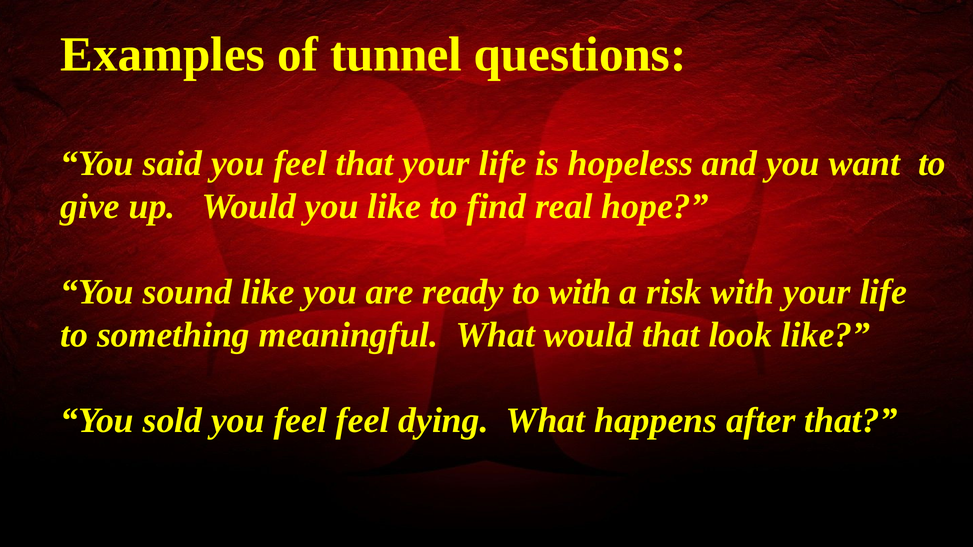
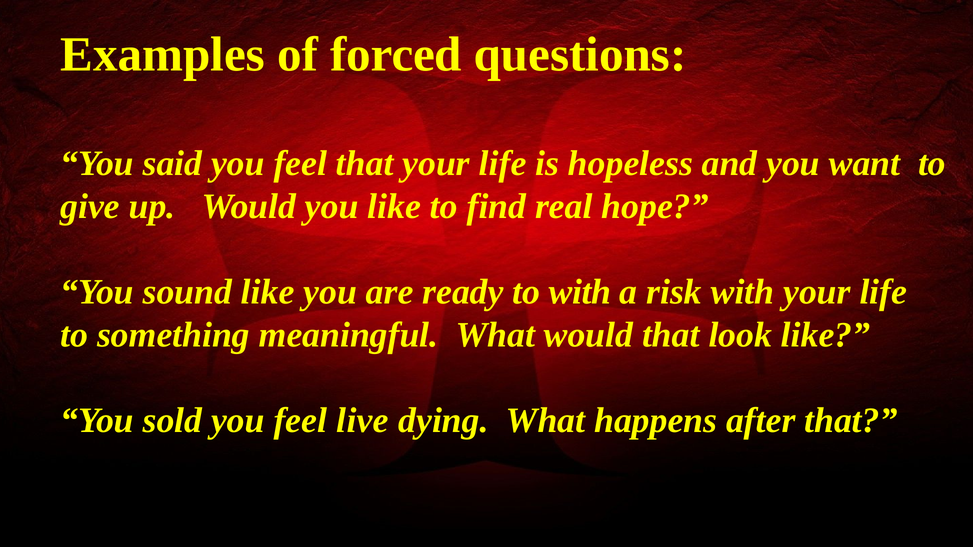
tunnel: tunnel -> forced (396, 54)
feel feel: feel -> live (363, 421)
